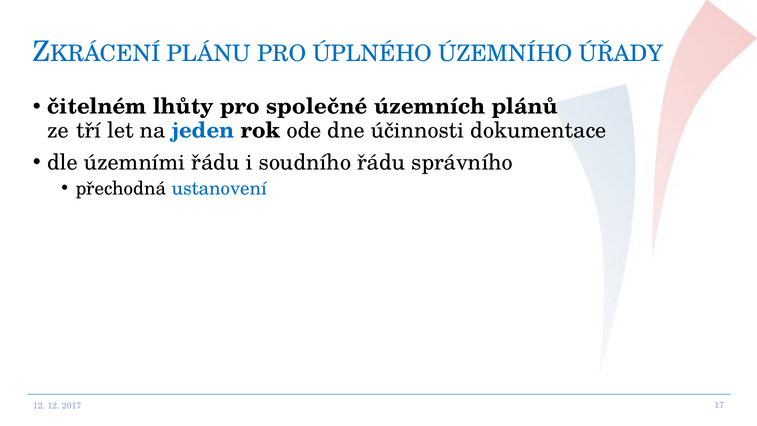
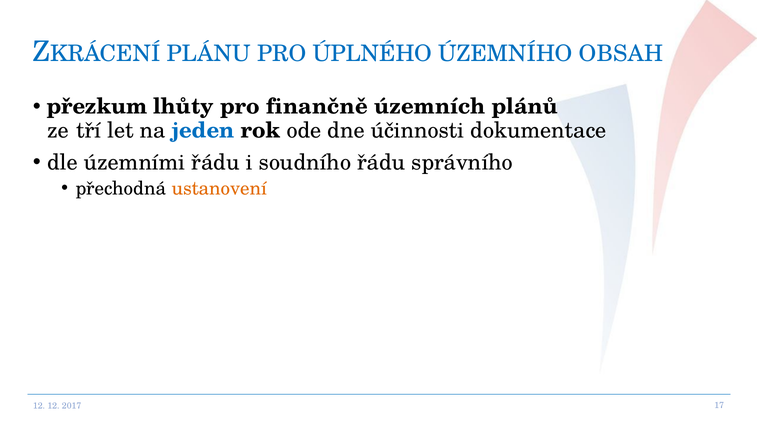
ÚŘADY: ÚŘADY -> OBSAH (621, 54)
čitelném: čitelném -> přezkum (97, 107)
společné: společné -> finančně (317, 107)
ustanovení colour: blue -> orange (219, 188)
